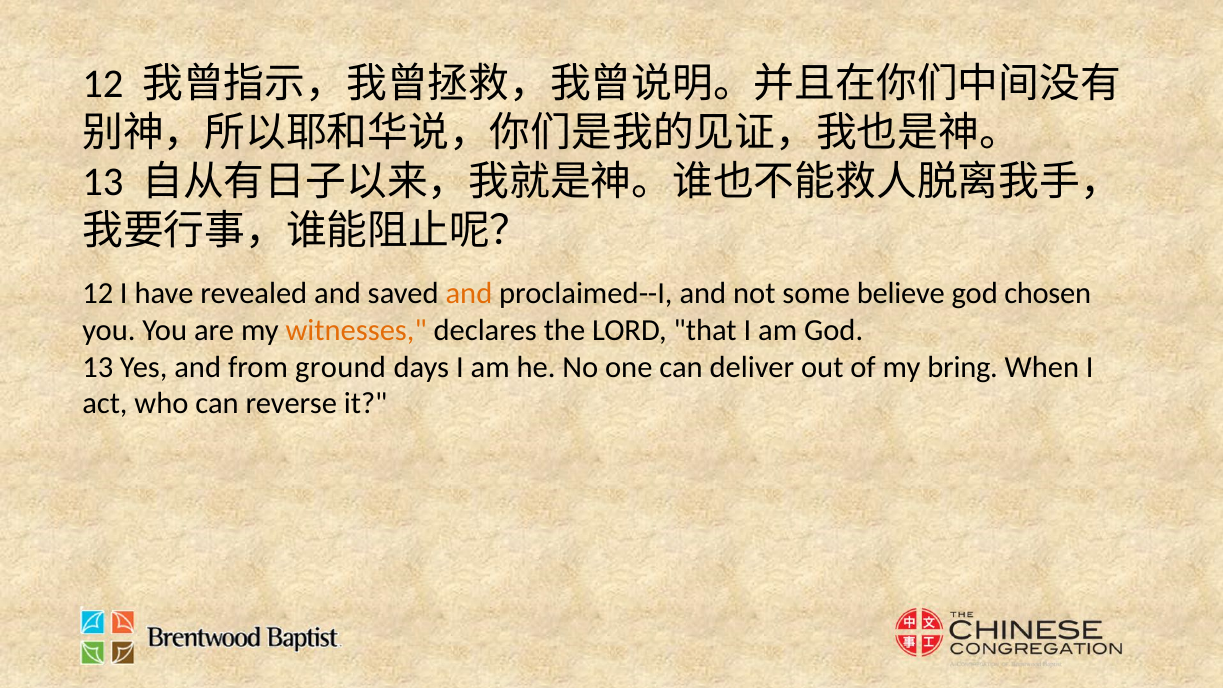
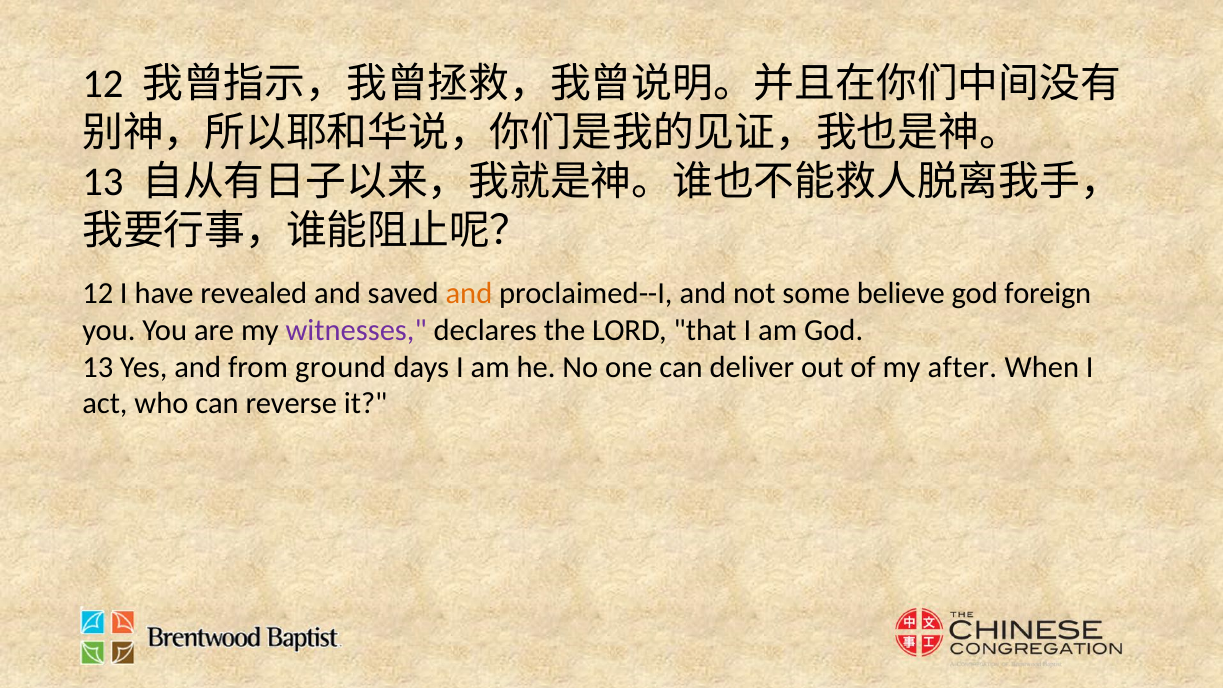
chosen: chosen -> foreign (1048, 294)
witnesses colour: orange -> purple (356, 330)
bring: bring -> after (962, 367)
